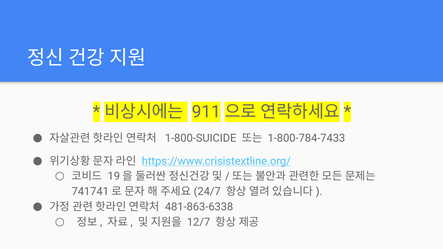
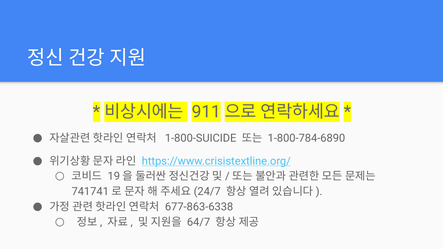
1-800-784-7433: 1-800-784-7433 -> 1-800-784-6890 (306, 138)
481-863-6338: 481-863-6338 -> 677-863-6338 (199, 207)
12/7: 12/7 -> 64/7 (199, 222)
